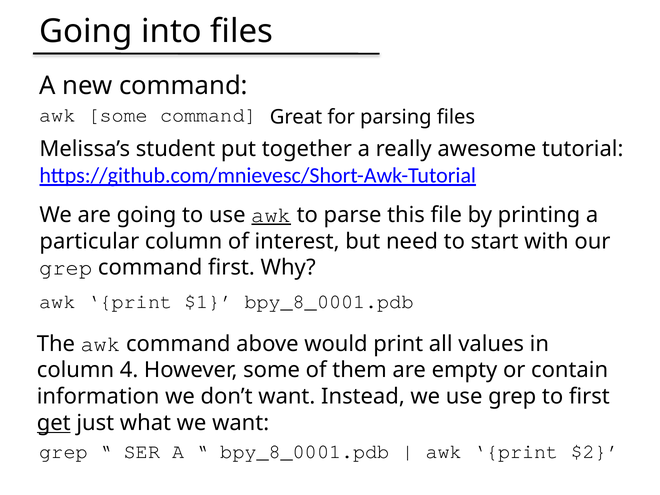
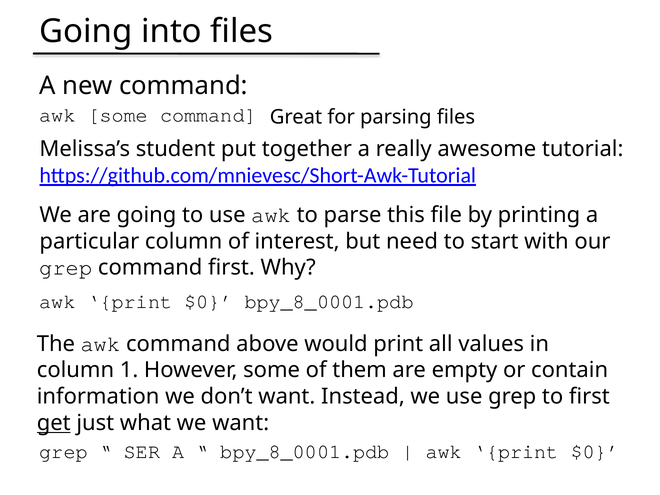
awk underline: present -> none (271, 215)
$1: $1 -> $0 (208, 302)
4: 4 -> 1 (129, 370)
$2: $2 -> $0 (595, 452)
